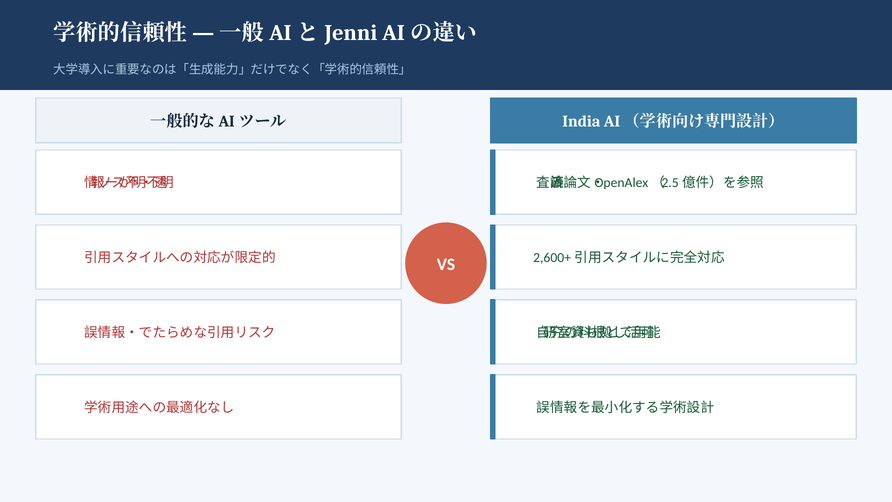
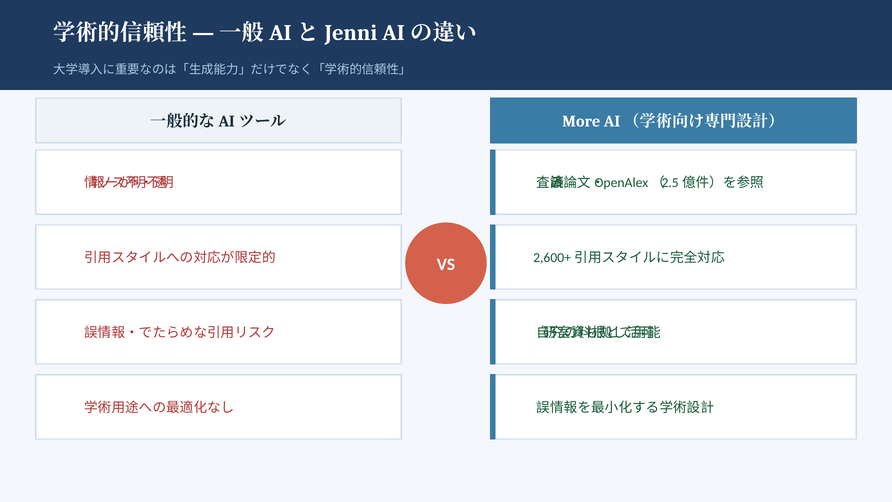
India: India -> More (581, 121)
